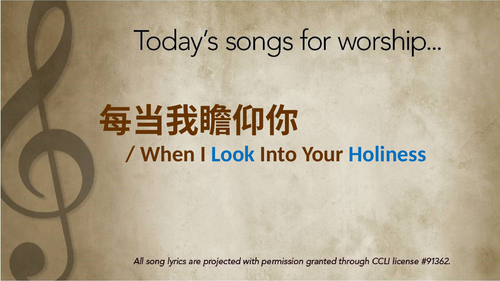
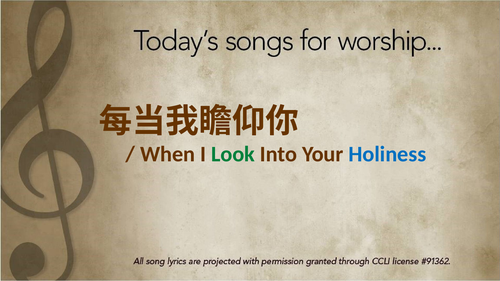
Look colour: blue -> green (233, 154)
